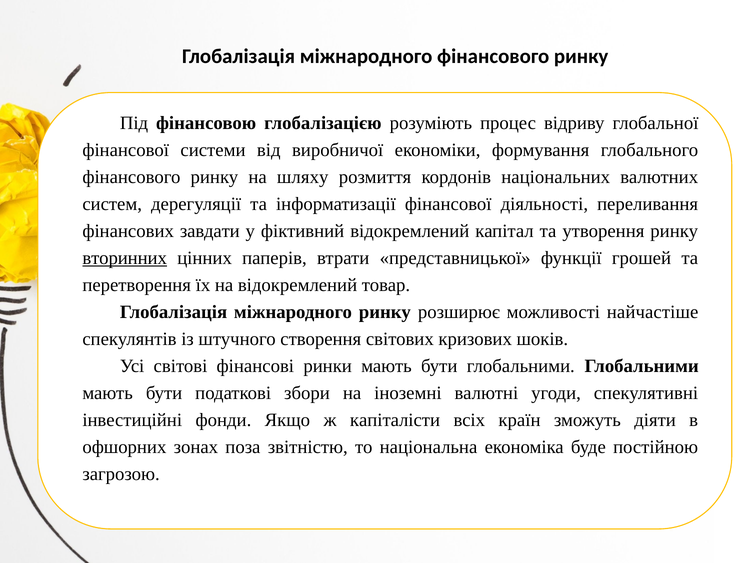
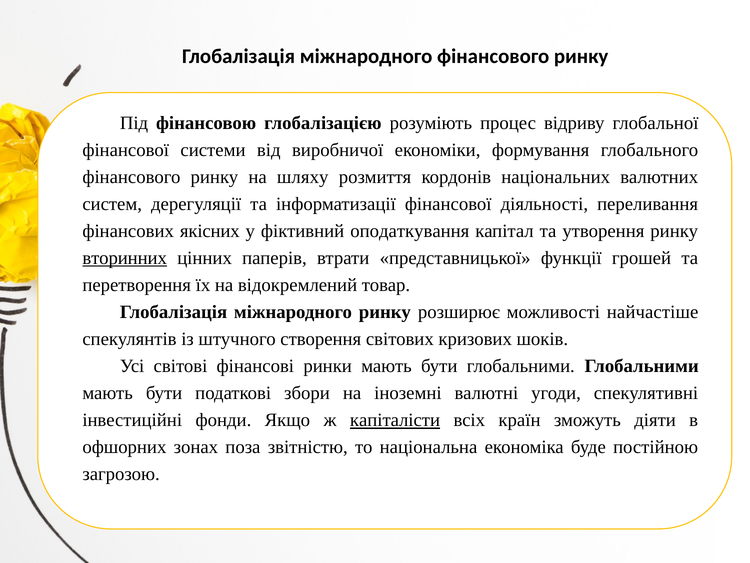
завдати: завдати -> якісних (210, 231)
фіктивний відокремлений: відокремлений -> оподаткування (410, 231)
капіталісти underline: none -> present (395, 420)
